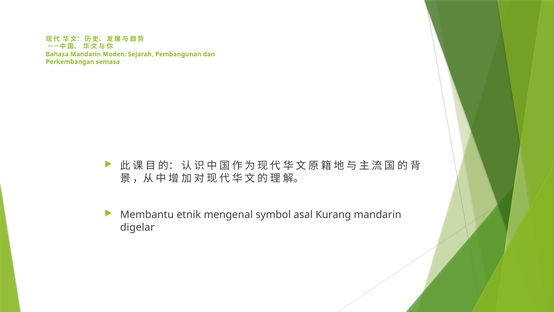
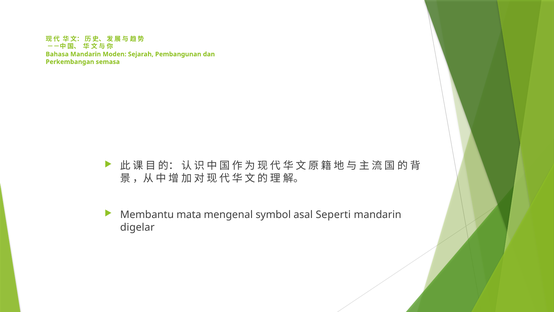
etnik: etnik -> mata (189, 215)
Kurang: Kurang -> Seperti (333, 215)
